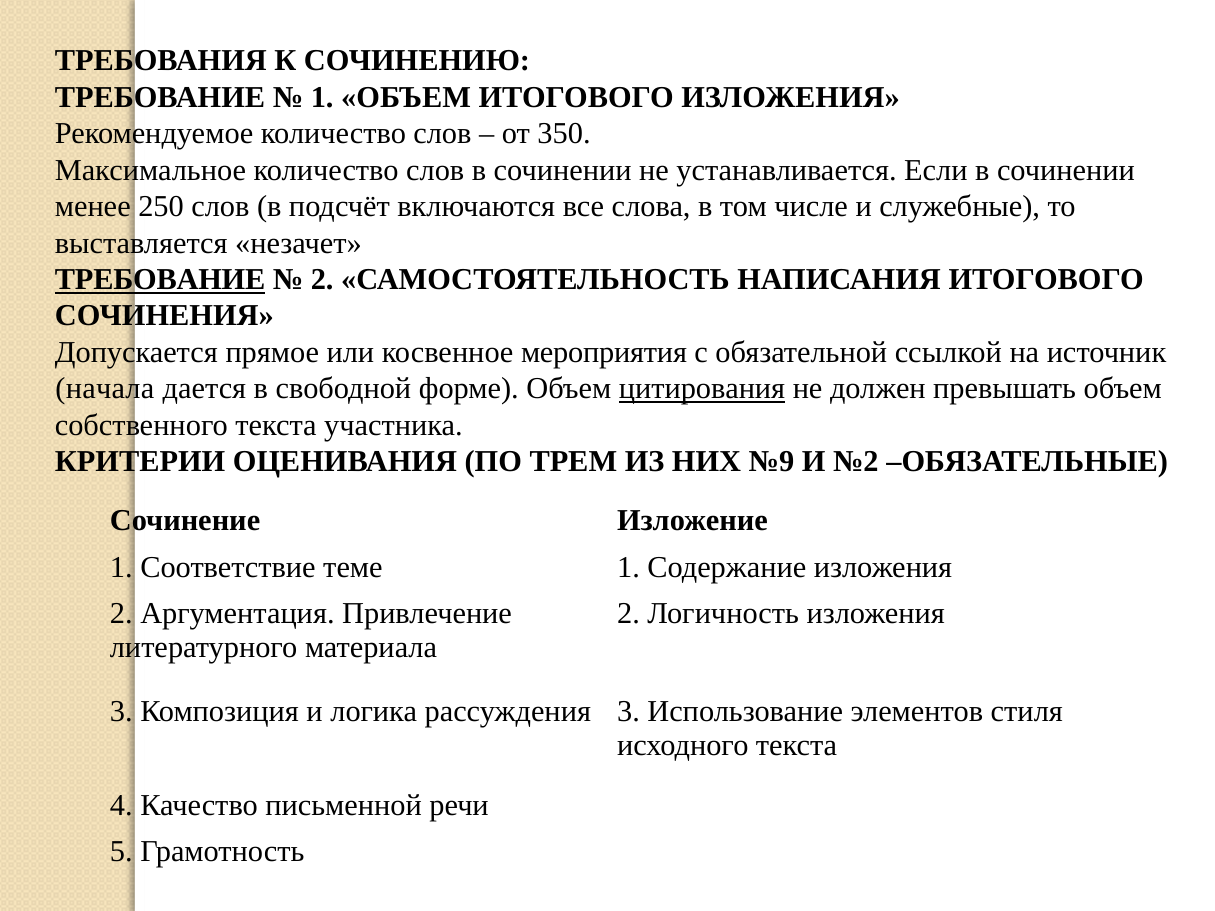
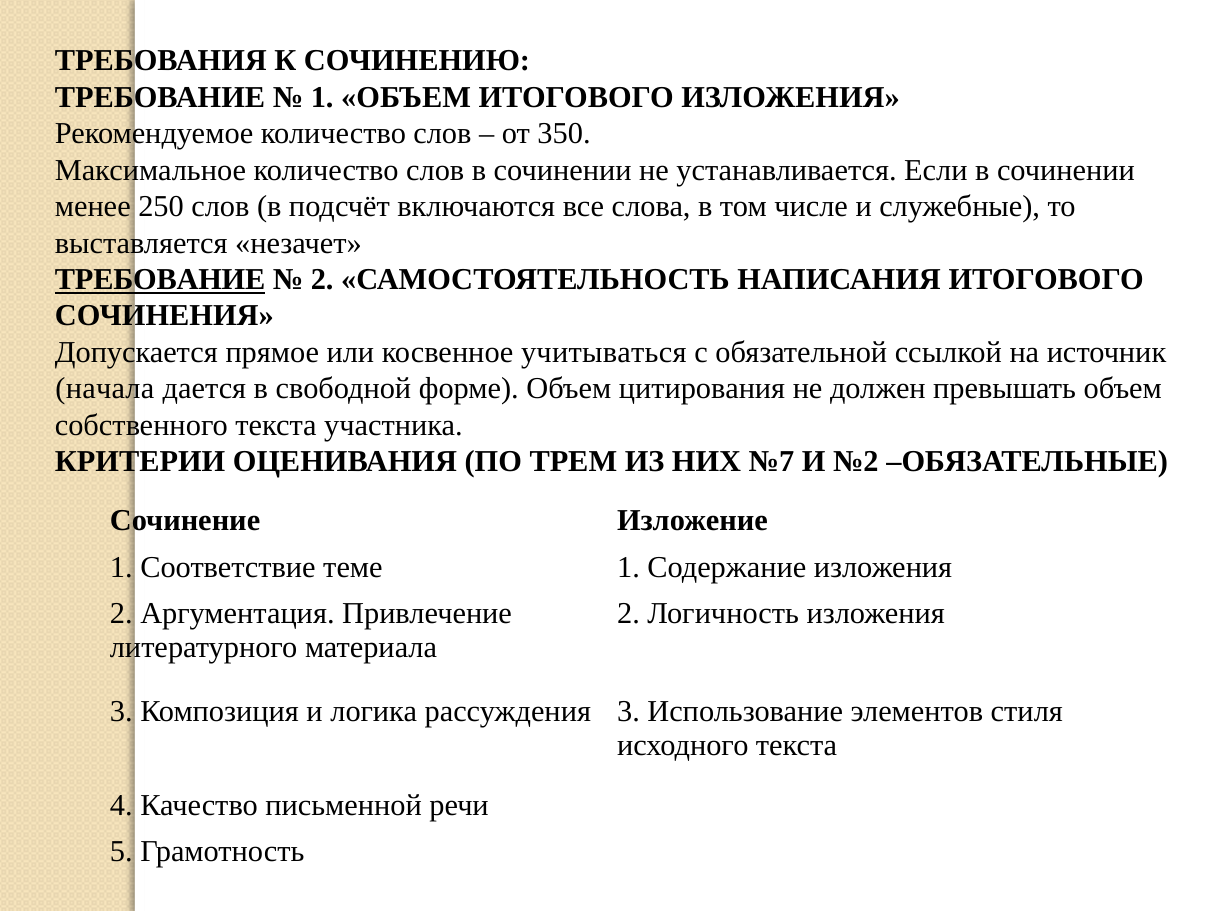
мероприятия: мероприятия -> учитываться (604, 353)
цитирования underline: present -> none (702, 389)
№9: №9 -> №7 (771, 462)
